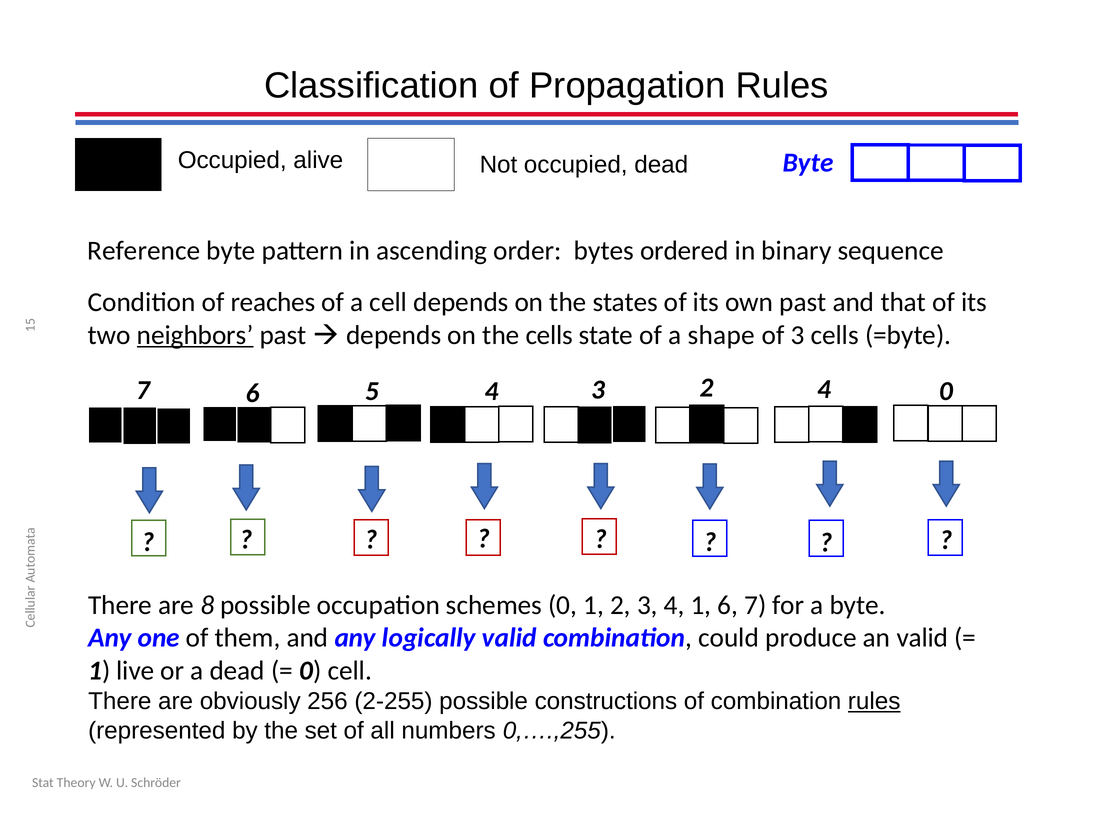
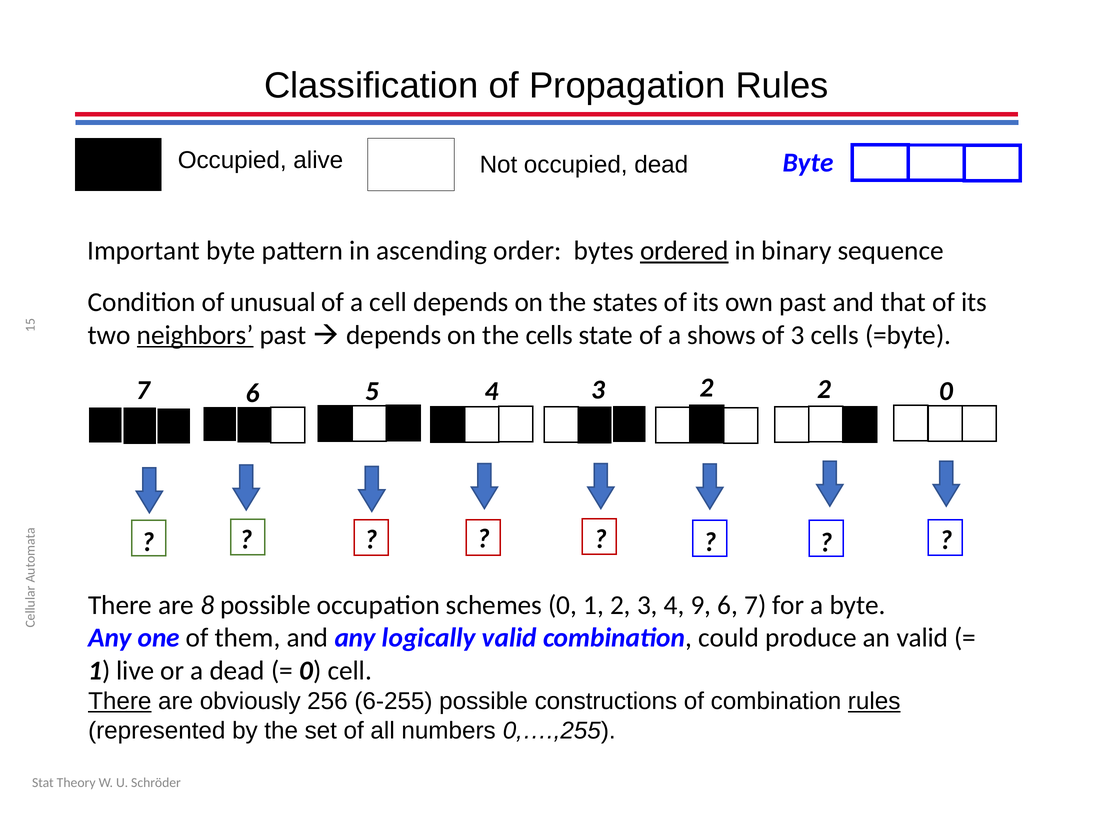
Reference: Reference -> Important (144, 251)
ordered underline: none -> present (684, 251)
reaches: reaches -> unusual (273, 302)
shape: shape -> shows (722, 335)
6 4: 4 -> 2 (824, 389)
4 1: 1 -> 9 (701, 605)
There underline: none -> present (120, 701)
2-255: 2-255 -> 6-255 (393, 701)
